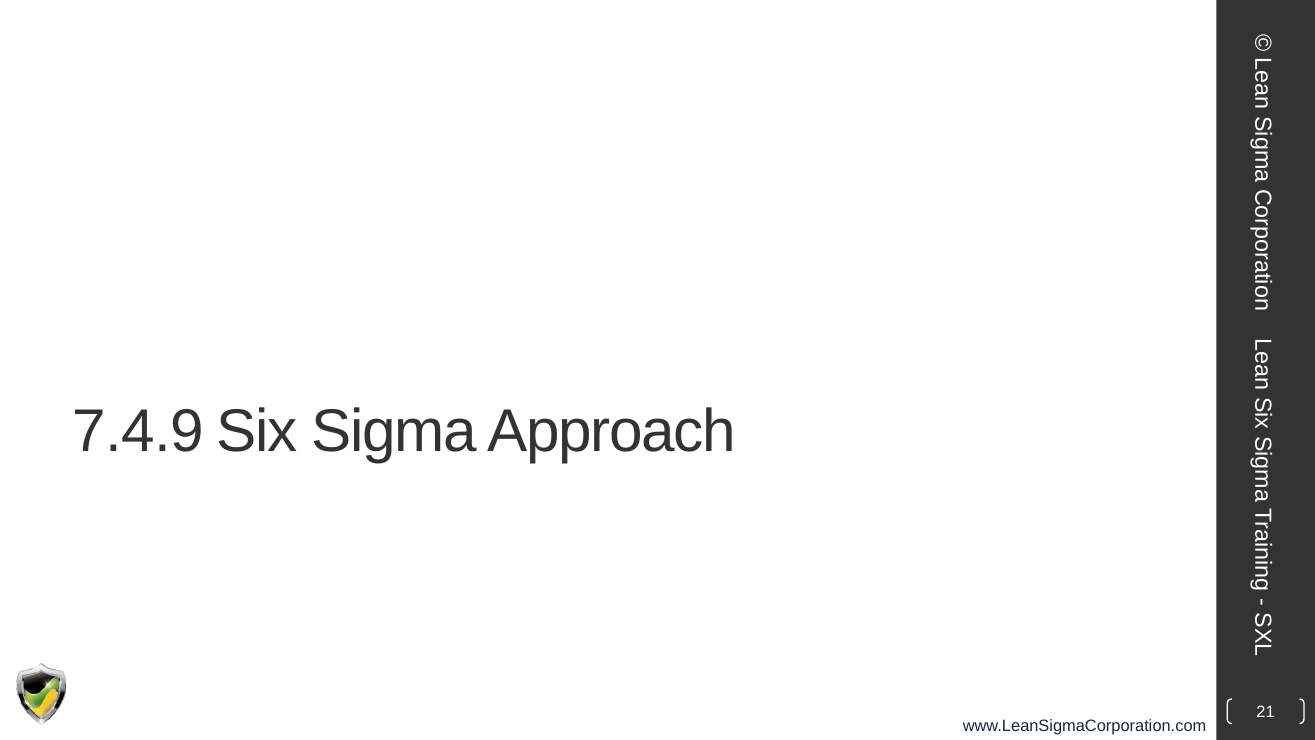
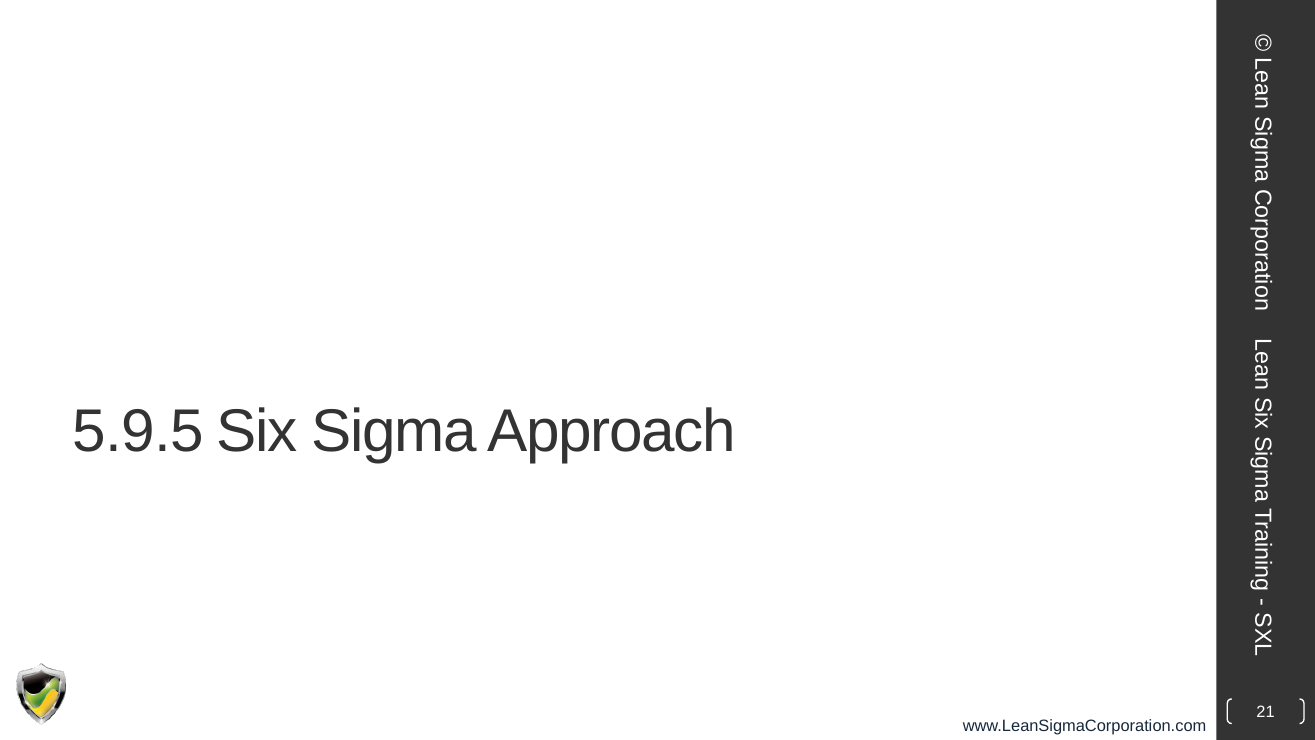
7.4.9: 7.4.9 -> 5.9.5 (138, 432)
